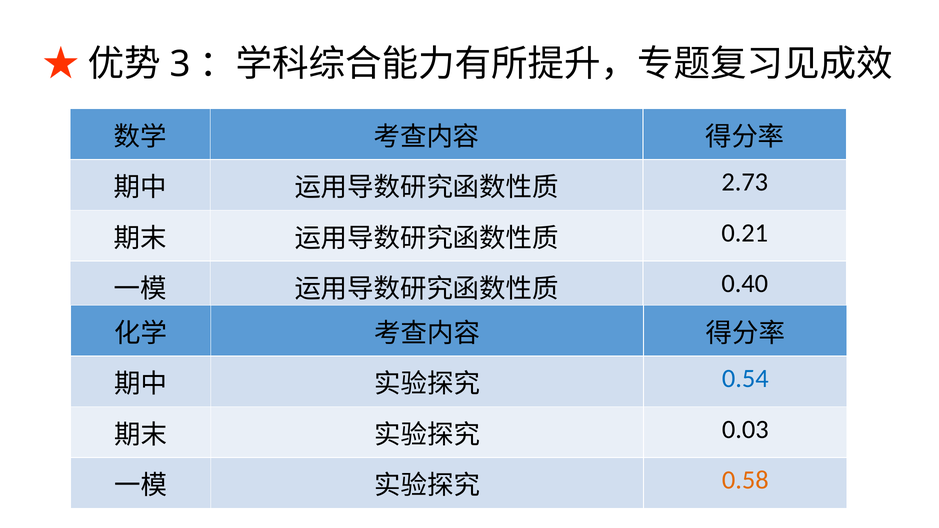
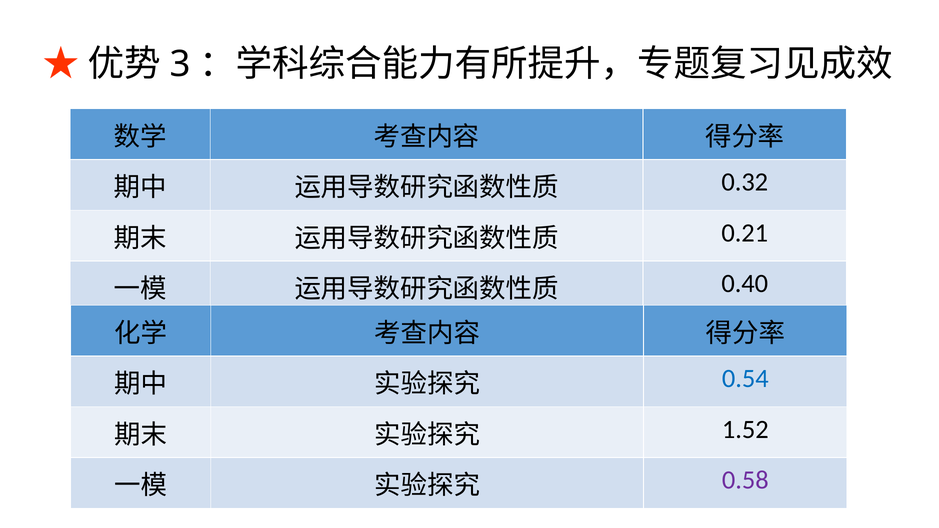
2.73: 2.73 -> 0.32 (745, 182)
0.03: 0.03 -> 1.52 (745, 429)
0.58 colour: orange -> purple (745, 480)
